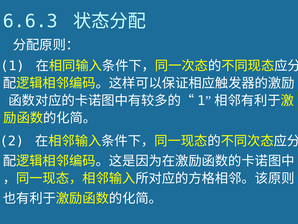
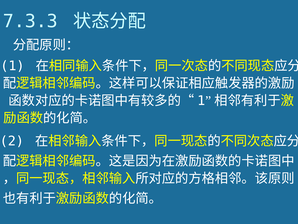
6.6.3: 6.6.3 -> 7.3.3 (30, 21)
